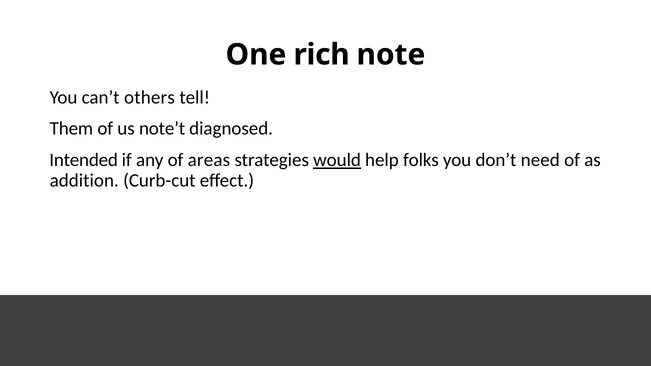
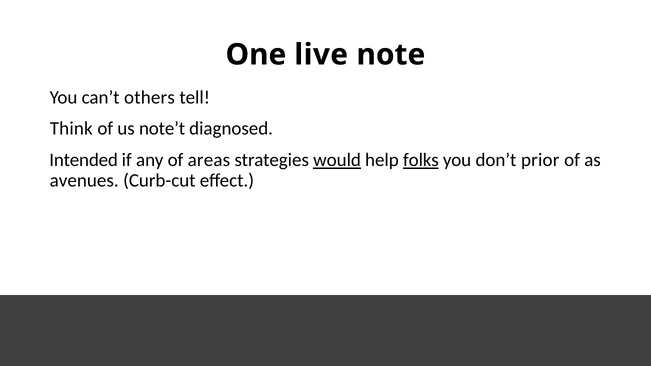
rich: rich -> live (321, 55)
Them: Them -> Think (71, 129)
folks underline: none -> present (421, 160)
need: need -> prior (540, 160)
addition: addition -> avenues (84, 181)
